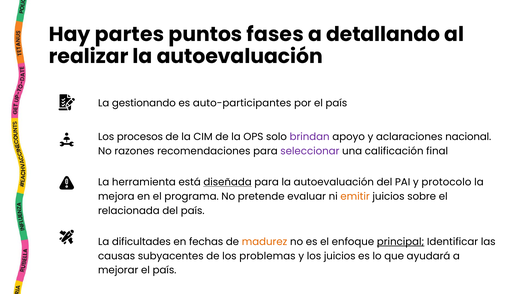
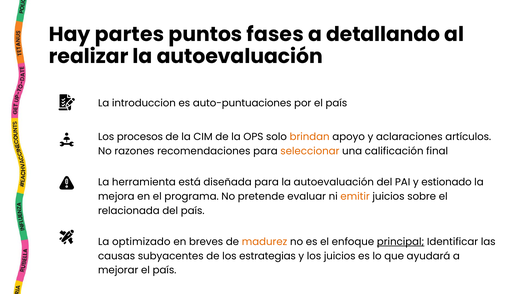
gestionando: gestionando -> introduccion (144, 103)
auto-participantes: auto-participantes -> auto-puntuaciones (242, 103)
brindan colour: purple -> orange (310, 137)
nacional: nacional -> artículos (468, 137)
seleccionar colour: purple -> orange (310, 151)
diseñada underline: present -> none (228, 182)
protocolo: protocolo -> estionado (447, 182)
dificultades: dificultades -> optimizado (141, 242)
fechas: fechas -> breves (206, 242)
problemas: problemas -> estrategias (268, 256)
